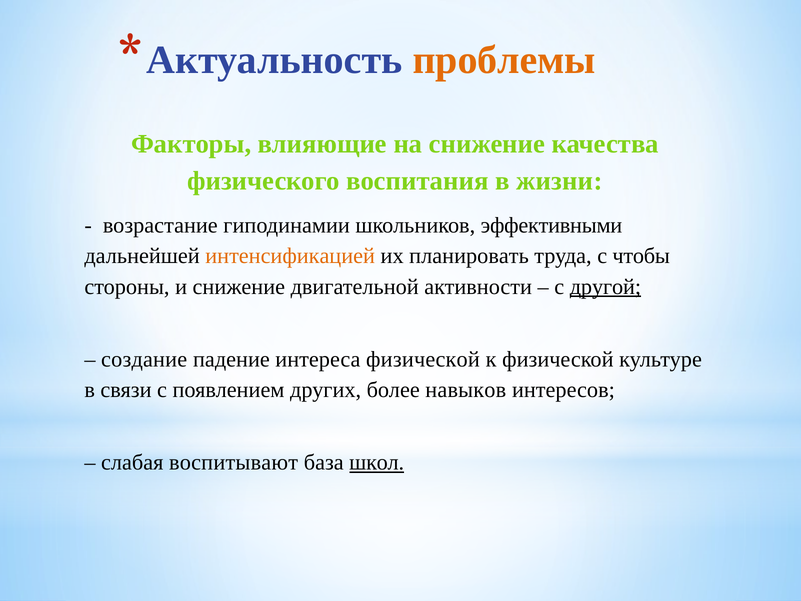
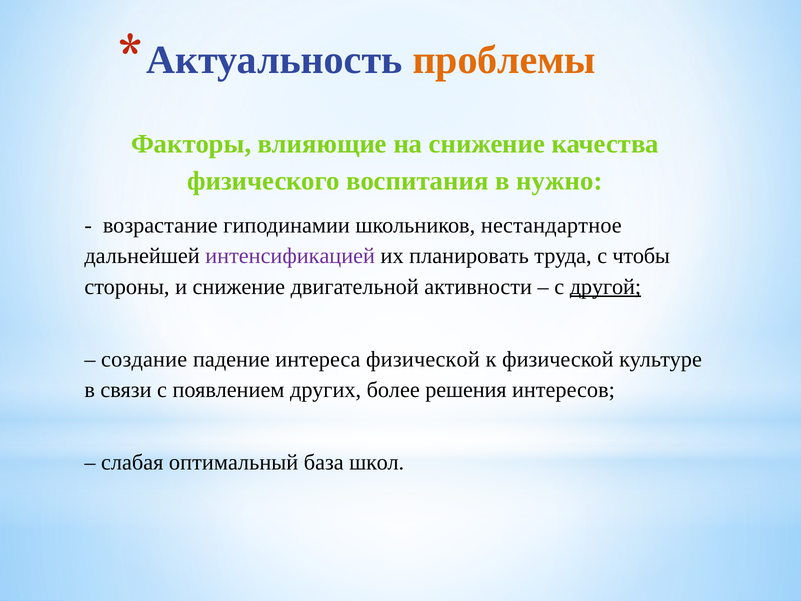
жизни: жизни -> нужно (559, 181)
эффективными: эффективными -> нестандартное (551, 225)
интенсификацией colour: orange -> purple (290, 256)
навыков: навыков -> решения (466, 390)
воспитывают: воспитывают -> оптимальный (234, 462)
школ underline: present -> none (377, 462)
